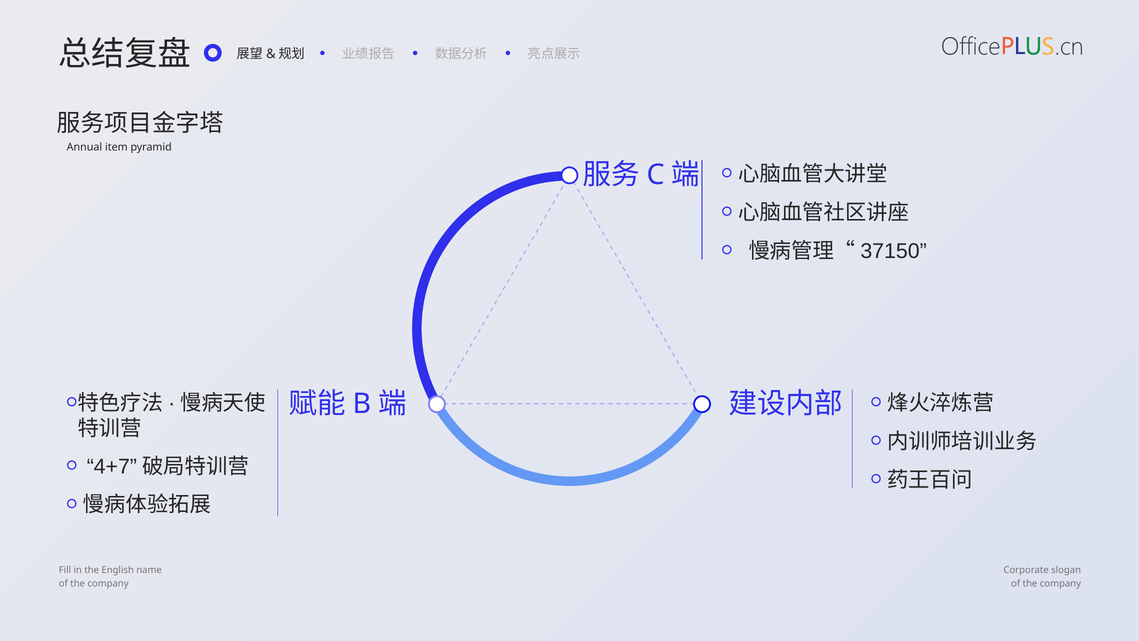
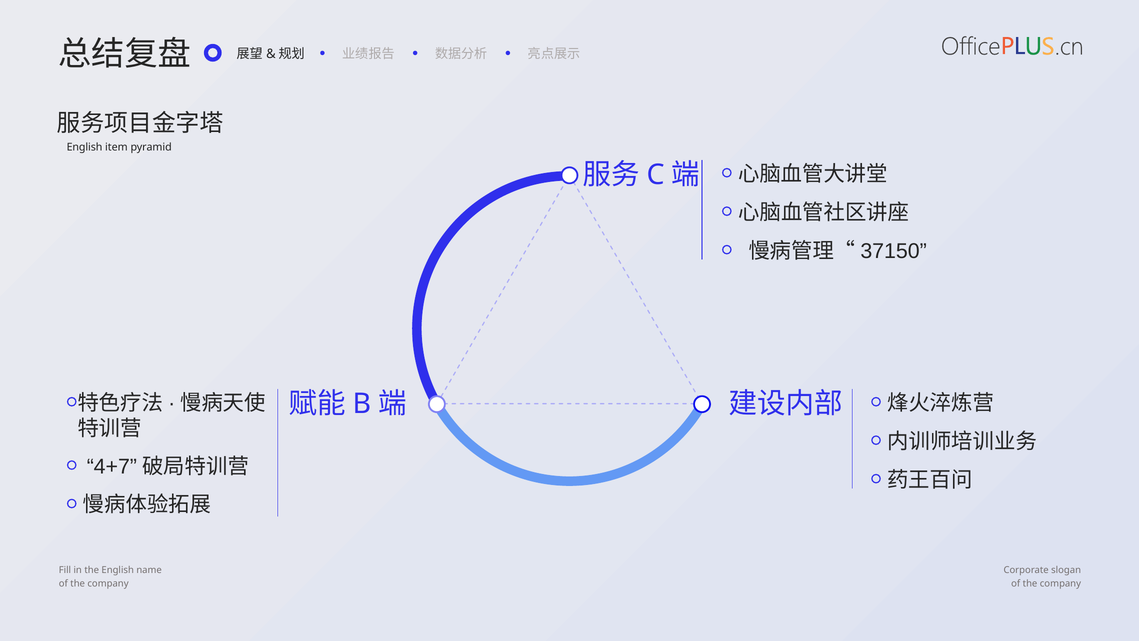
Annual: Annual -> English (85, 147)
